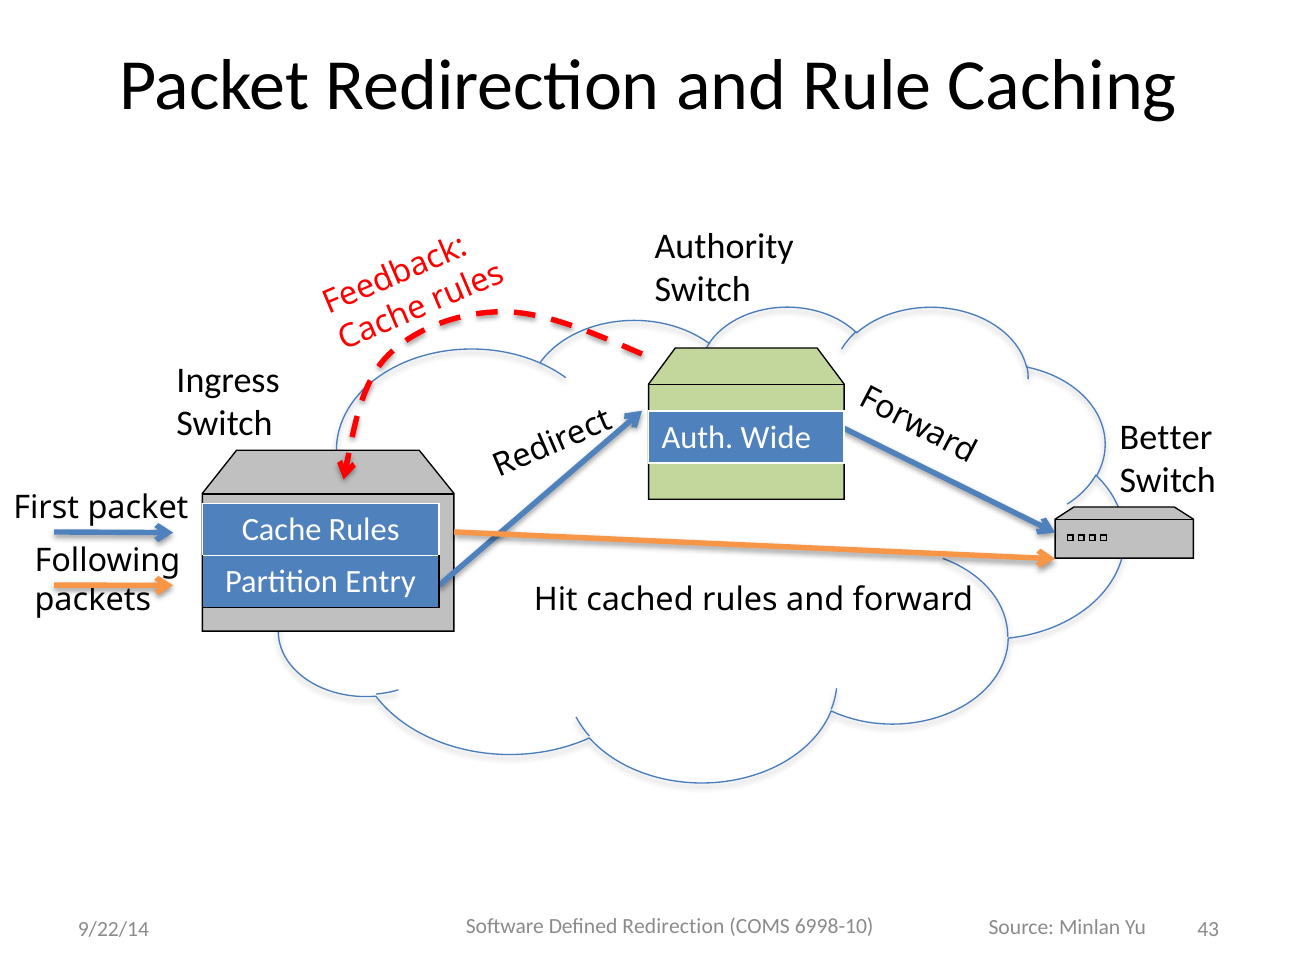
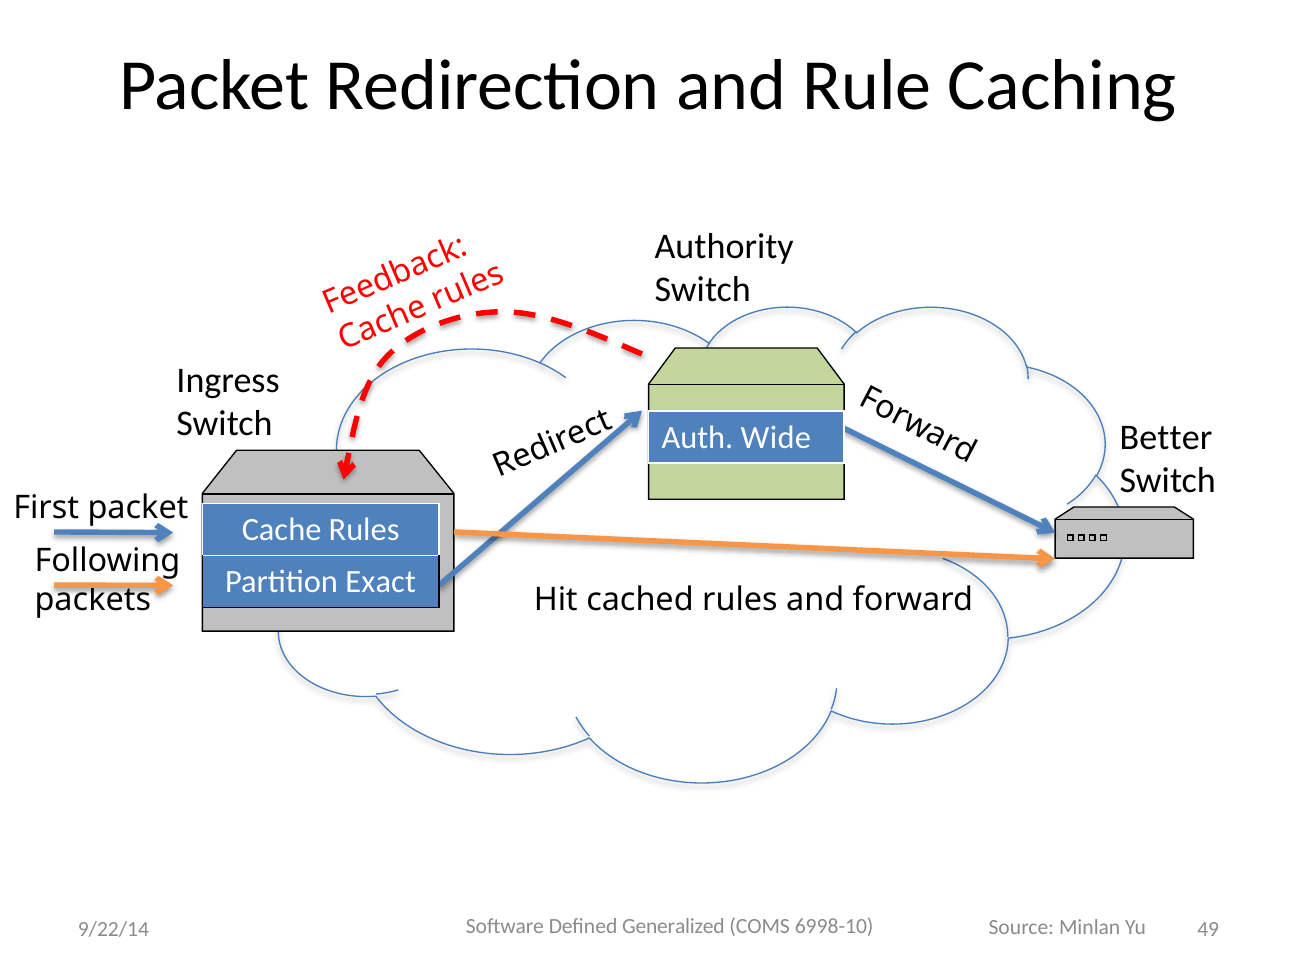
Entry: Entry -> Exact (381, 582)
Defined Redirection: Redirection -> Generalized (673, 926)
43: 43 -> 49 (1208, 929)
